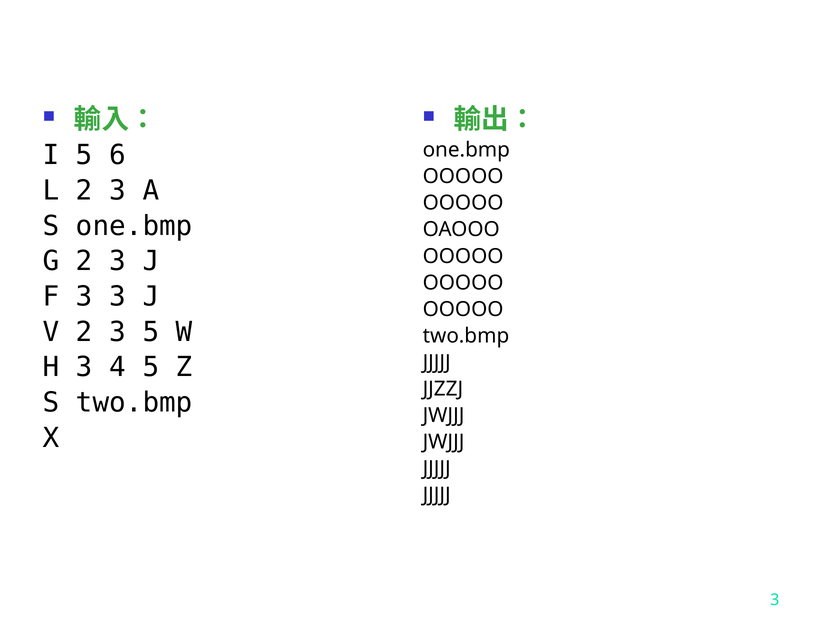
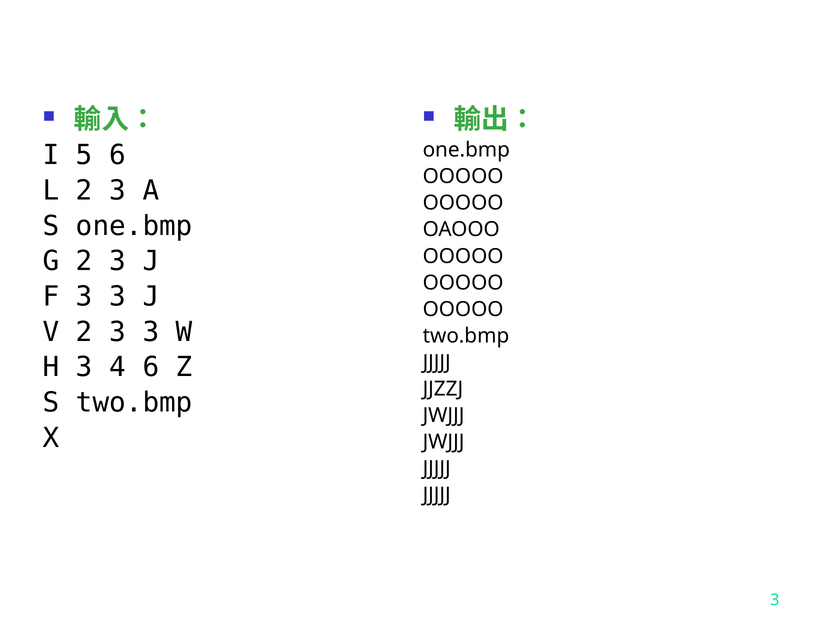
2 3 5: 5 -> 3 (151, 332)
4 5: 5 -> 6 (151, 367)
